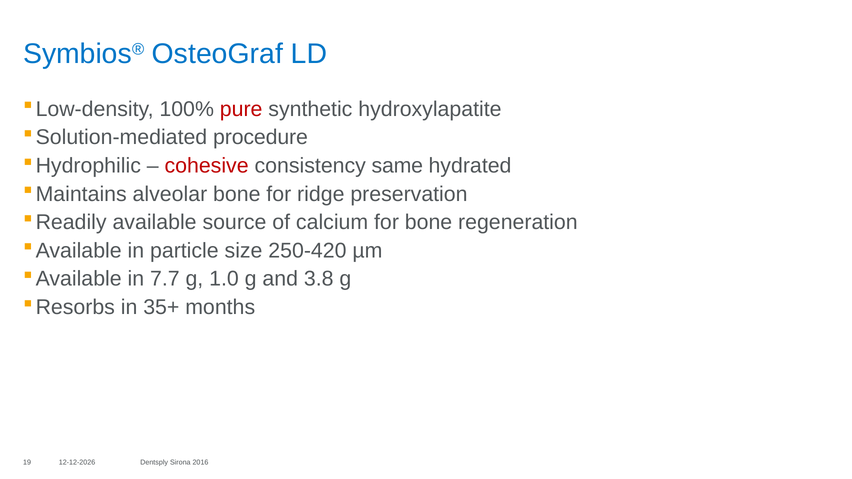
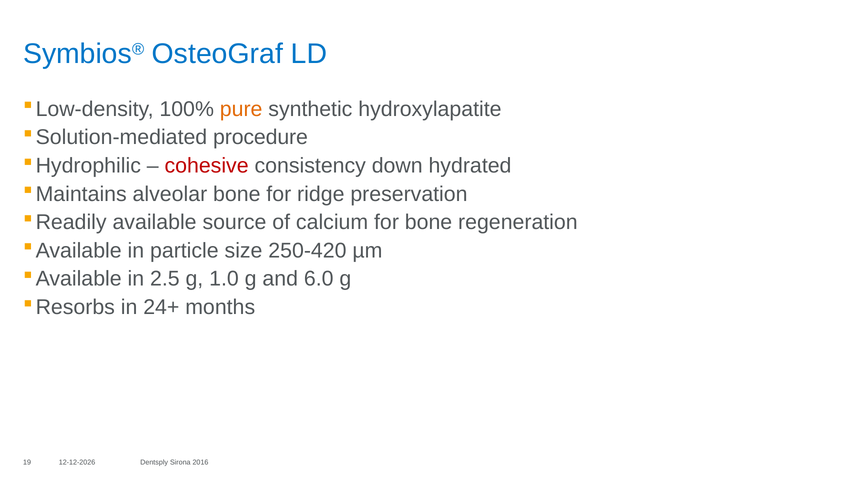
pure colour: red -> orange (241, 109)
same: same -> down (397, 166)
7.7: 7.7 -> 2.5 (165, 279)
3.8: 3.8 -> 6.0 (319, 279)
35+: 35+ -> 24+ (161, 307)
